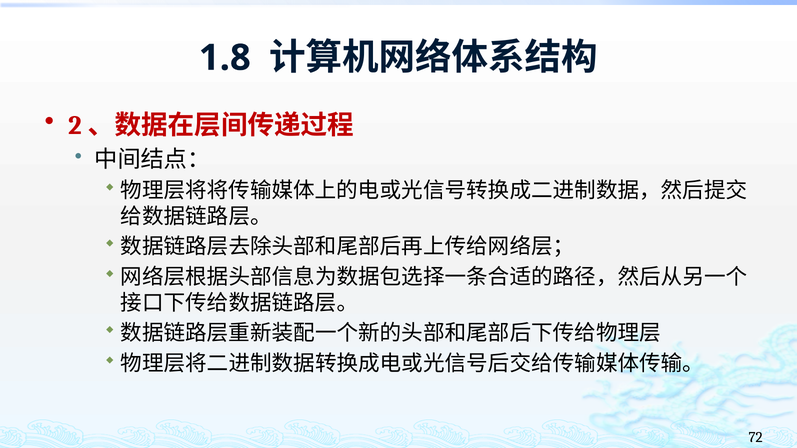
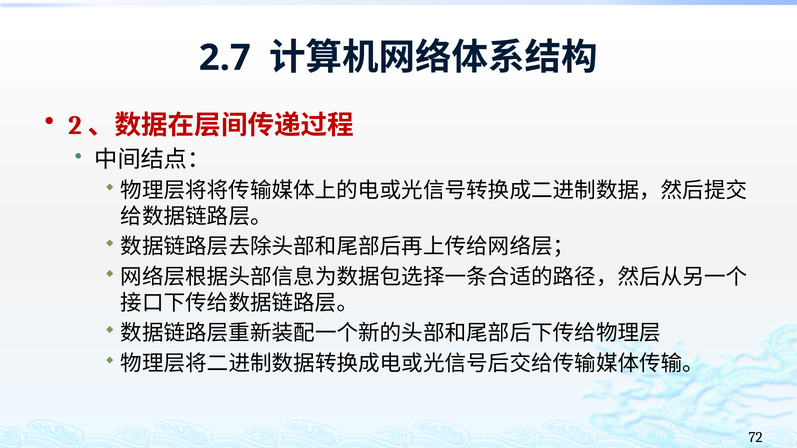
1.8: 1.8 -> 2.7 (225, 58)
